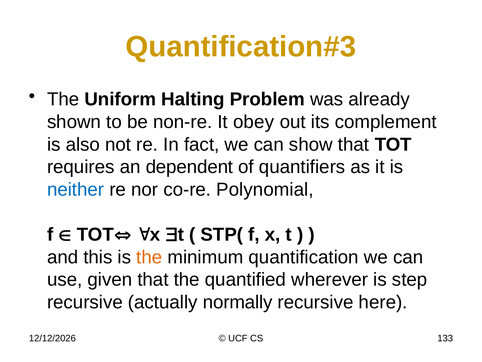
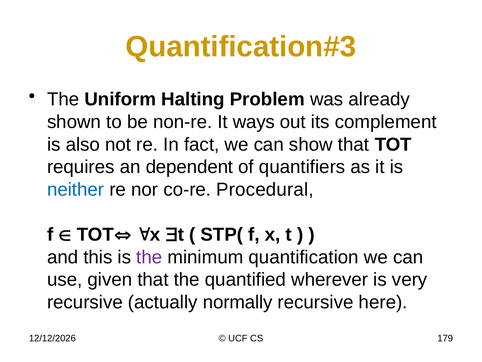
obey: obey -> ways (254, 122)
Polynomial: Polynomial -> Procedural (265, 189)
the colour: orange -> purple (149, 257)
step: step -> very (410, 279)
133: 133 -> 179 (445, 338)
